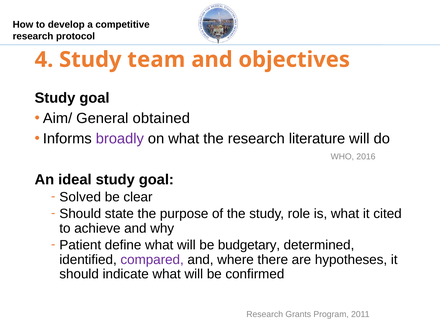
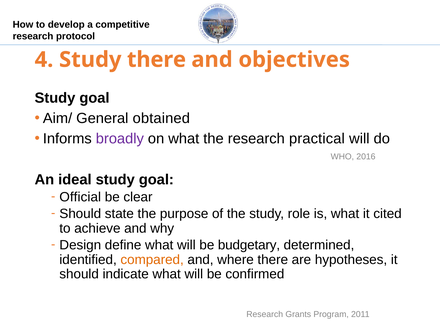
Study team: team -> there (157, 60)
literature: literature -> practical (317, 139)
Solved: Solved -> Official (80, 197)
Patient: Patient -> Design (80, 245)
compared colour: purple -> orange (152, 260)
